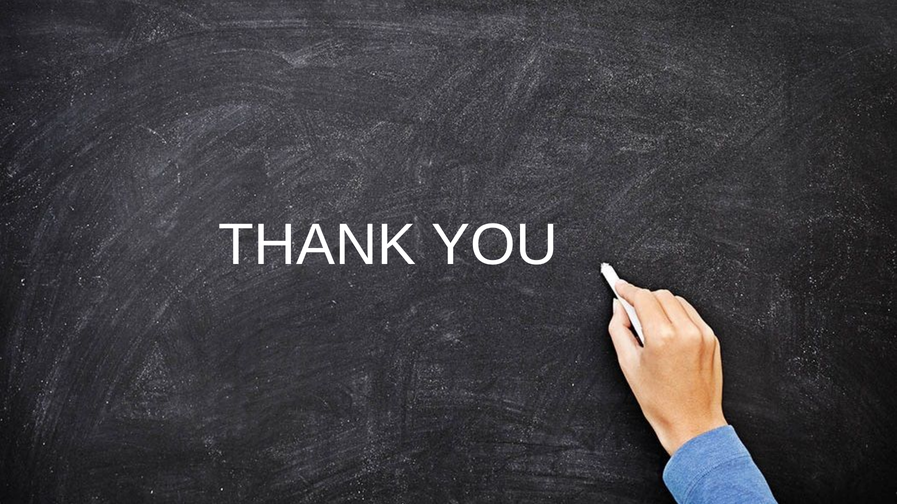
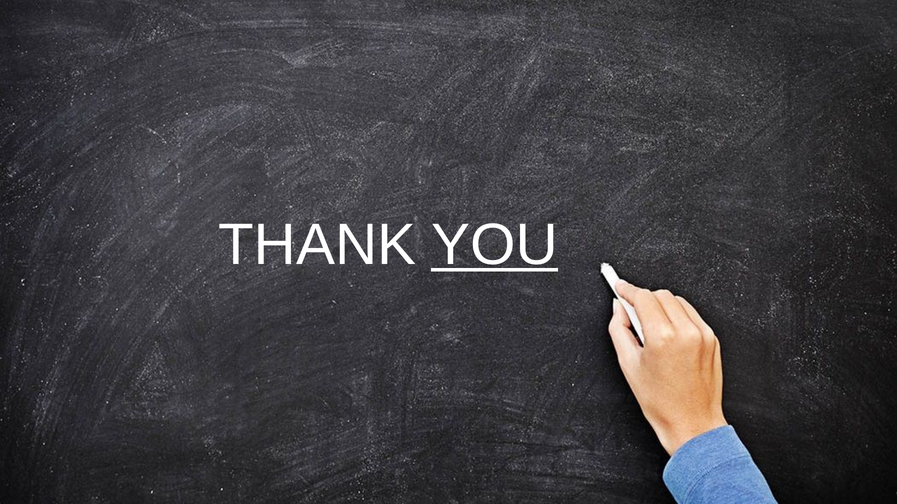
YOU underline: none -> present (495, 245)
